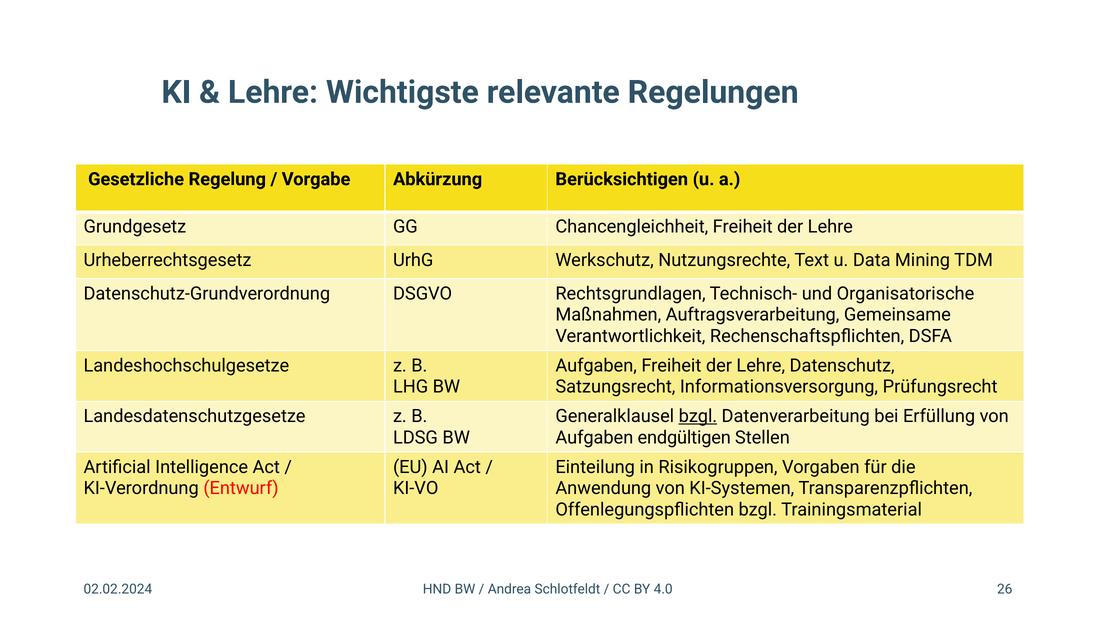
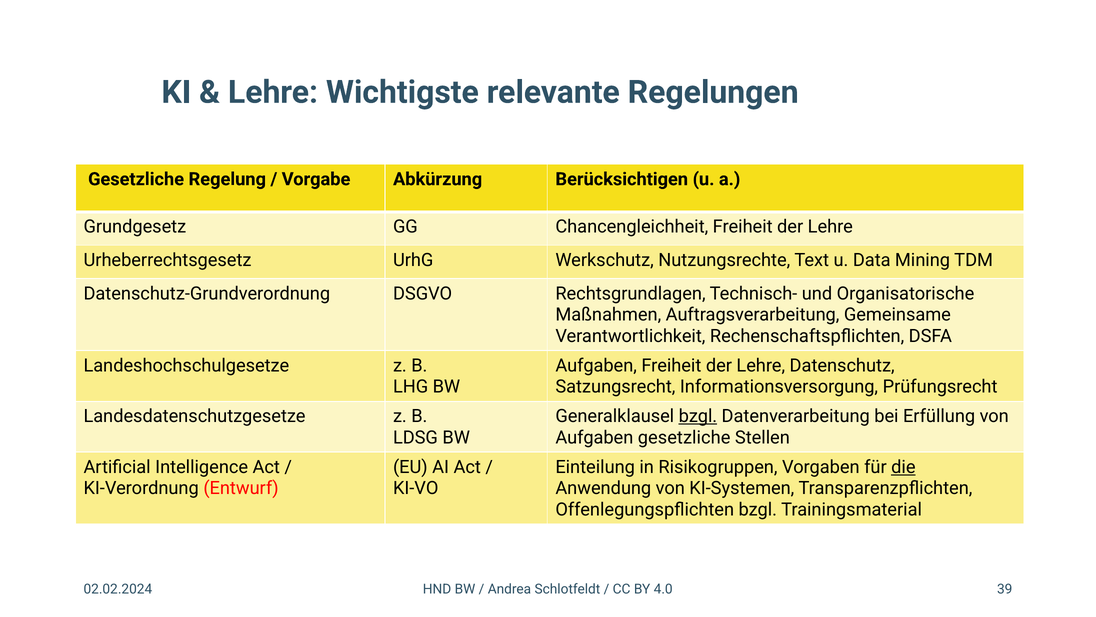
Aufgaben endgültigen: endgültigen -> gesetzliche (684, 437)
die underline: none -> present (903, 467)
26: 26 -> 39 (1005, 589)
